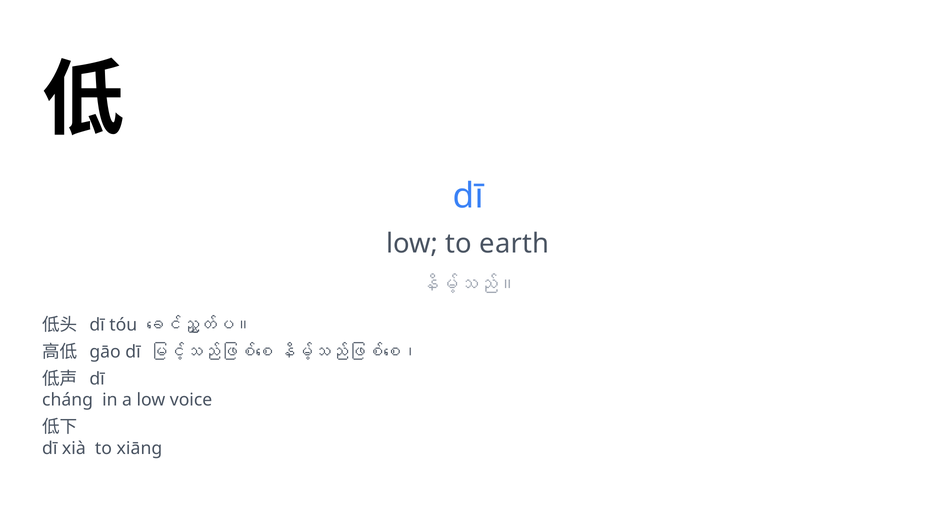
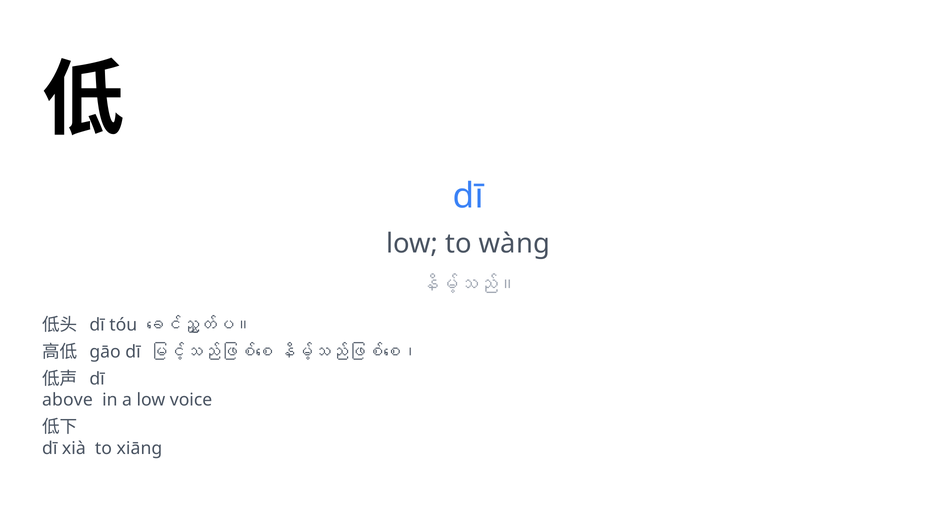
earth: earth -> wàng (514, 244)
cháng: cháng -> above (67, 400)
